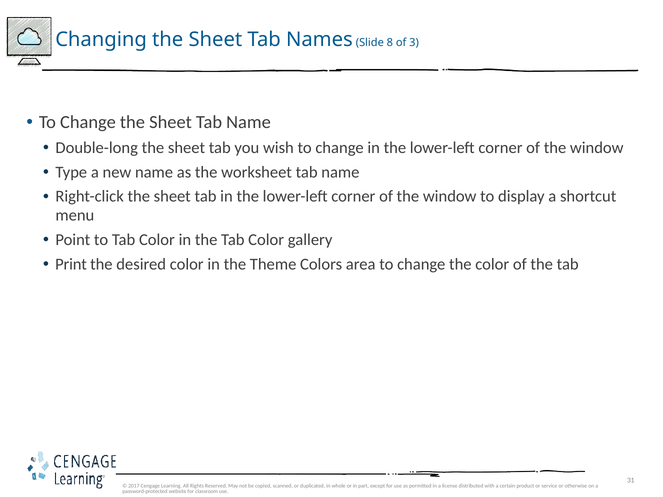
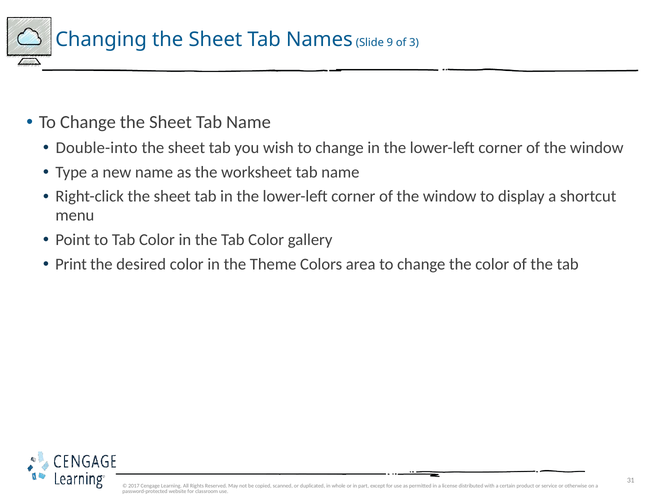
8: 8 -> 9 (390, 43)
Double-long: Double-long -> Double-into (97, 148)
